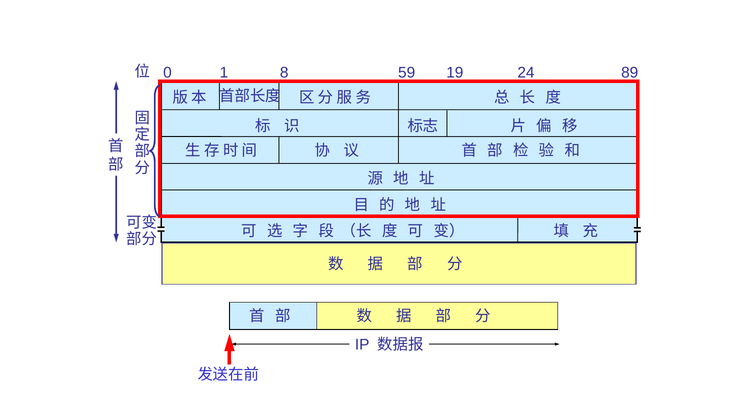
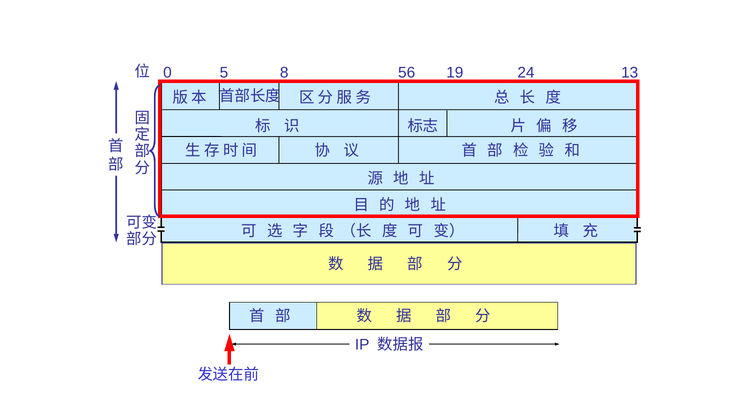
1: 1 -> 5 (224, 72)
59: 59 -> 56 (407, 72)
89: 89 -> 13 (630, 72)
